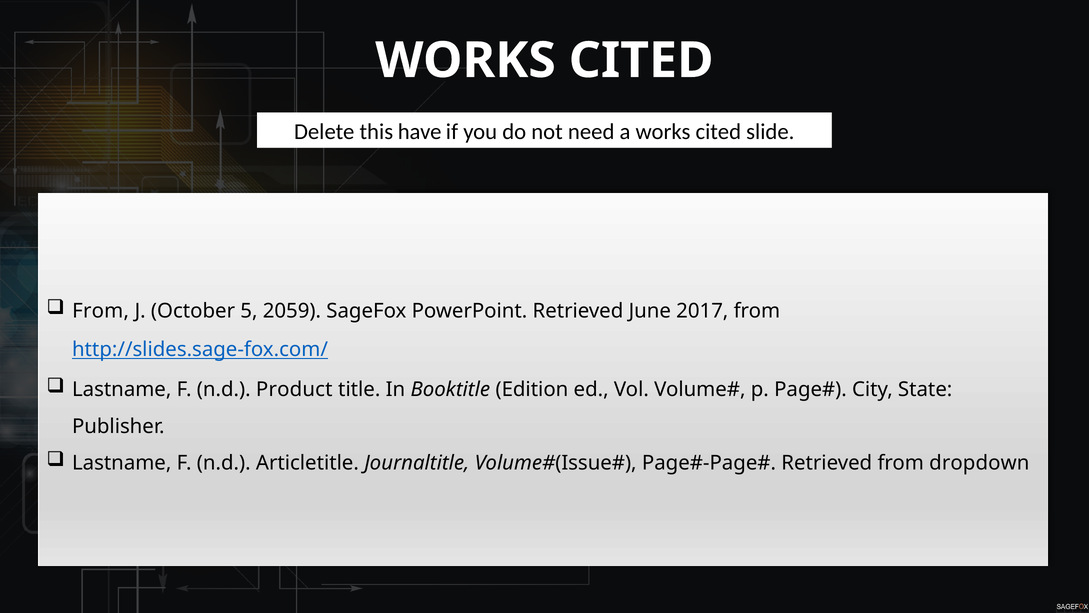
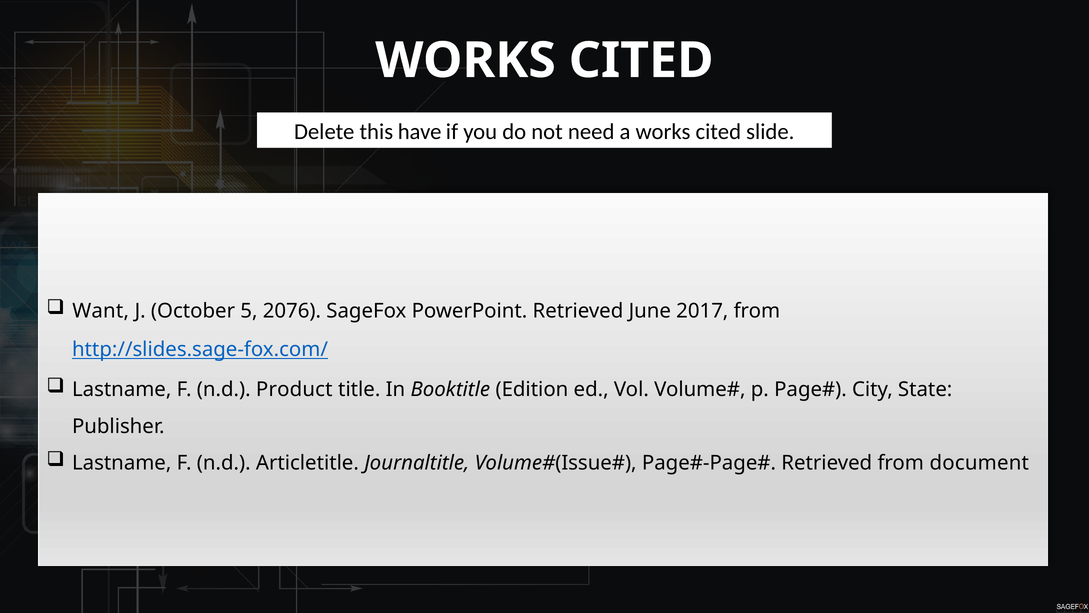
From: From -> Want (101, 311)
2059: 2059 -> 2076 (292, 311)
dropdown: dropdown -> document (979, 463)
